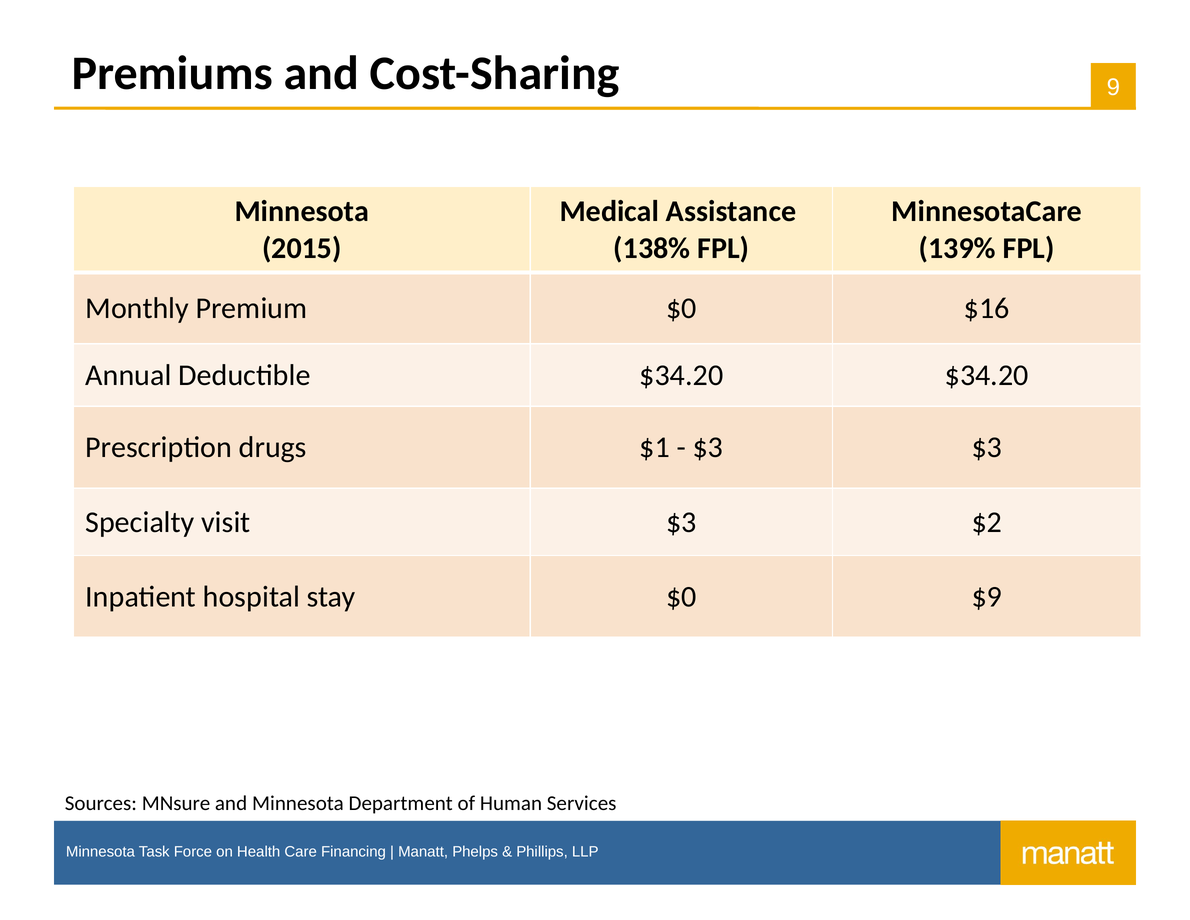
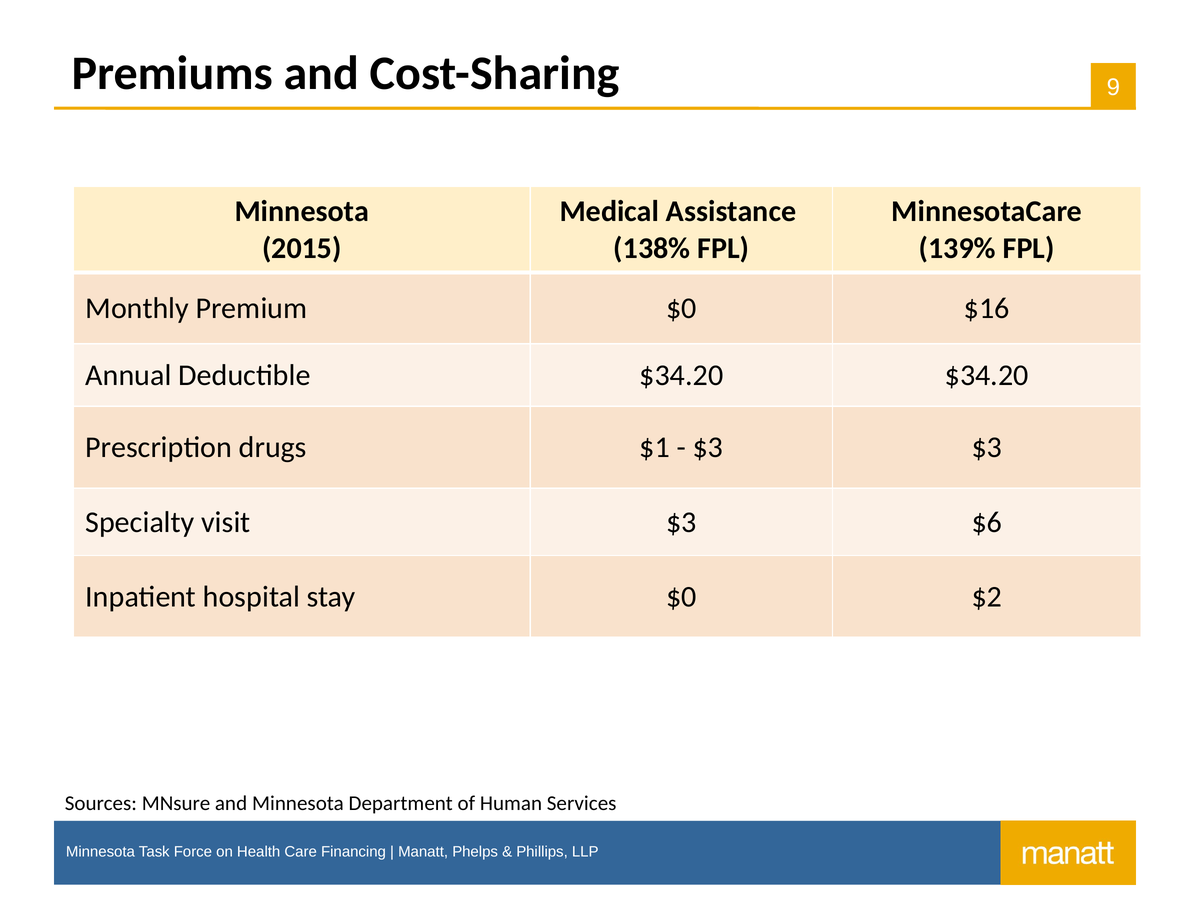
$2: $2 -> $6 (987, 522)
$9: $9 -> $2 (987, 596)
